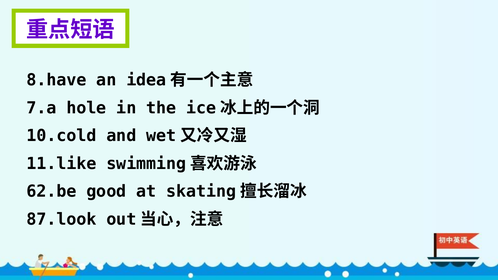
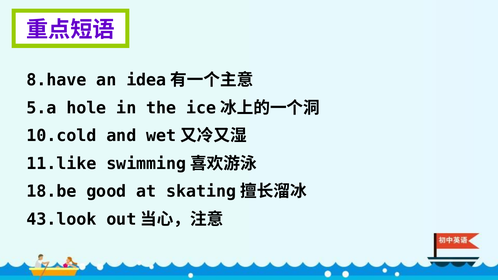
7.a: 7.a -> 5.a (41, 108)
62.be: 62.be -> 18.be (51, 192)
87.look: 87.look -> 43.look (61, 219)
